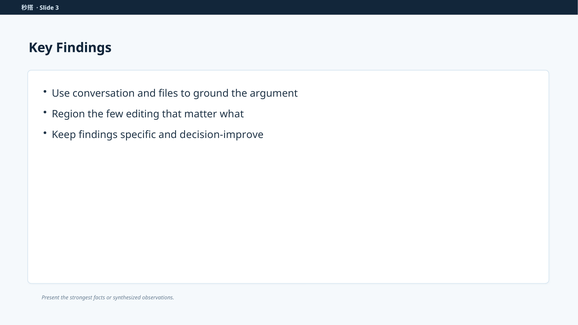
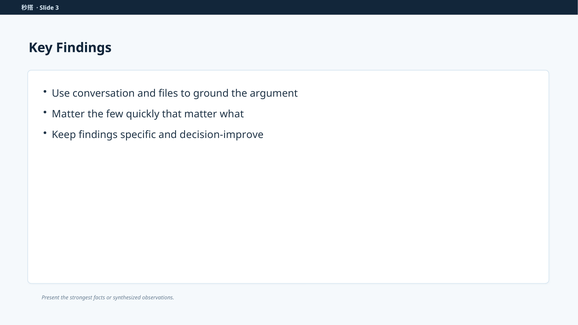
Region: Region -> Matter (68, 114)
editing: editing -> quickly (143, 114)
